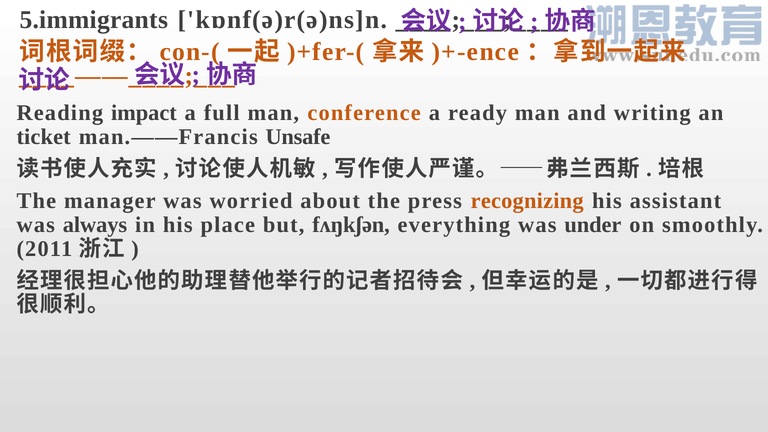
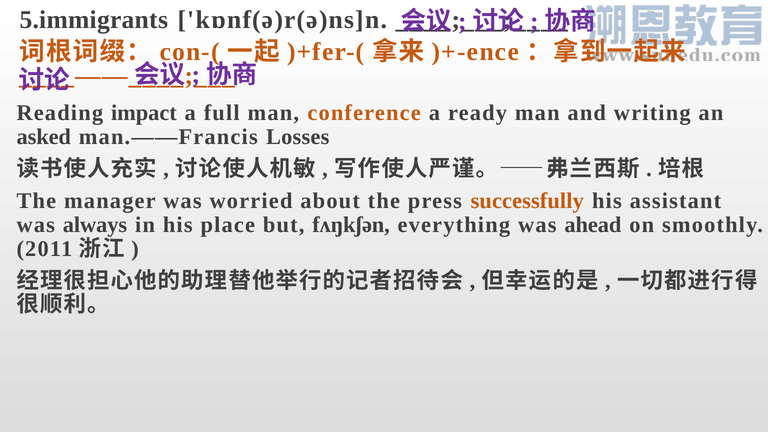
ticket: ticket -> asked (44, 137)
Unsafe: Unsafe -> Losses (298, 137)
recognizing: recognizing -> successfully (527, 201)
under: under -> ahead (593, 225)
